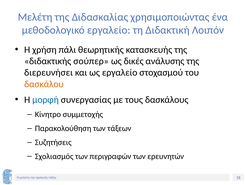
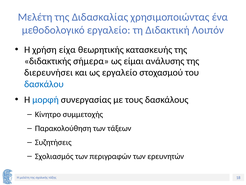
πάλι: πάλι -> είχα (67, 49)
σούπερ: σούπερ -> σήμερα (91, 61)
δικές: δικές -> είμαι (134, 61)
δασκάλου colour: orange -> blue (44, 84)
